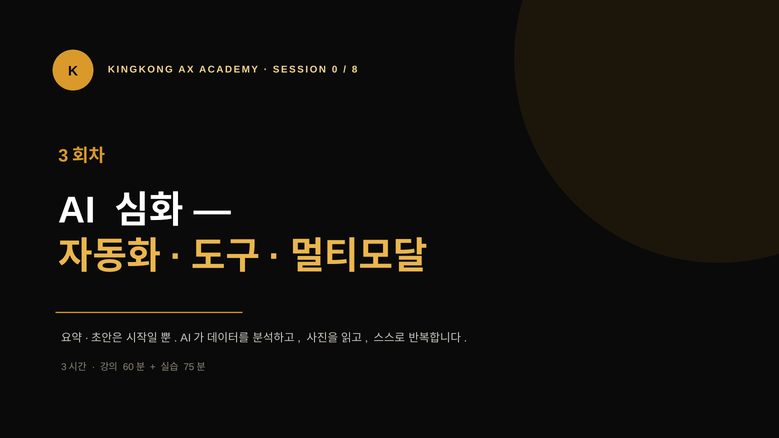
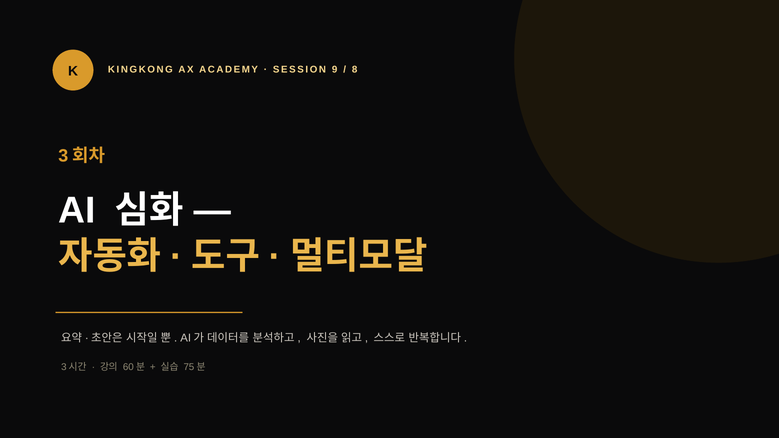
0: 0 -> 9 (335, 70)
